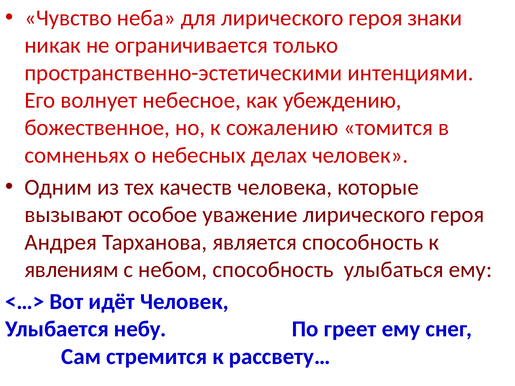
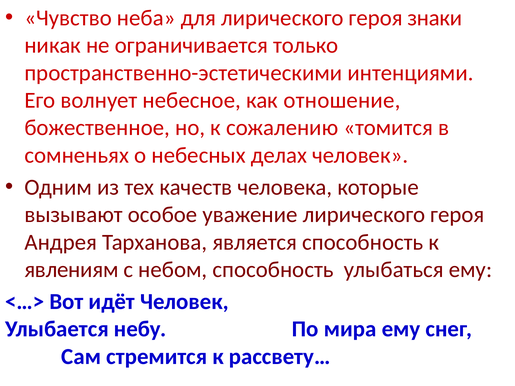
убеждению: убеждению -> отношение (342, 100)
греет: греет -> мира (350, 329)
